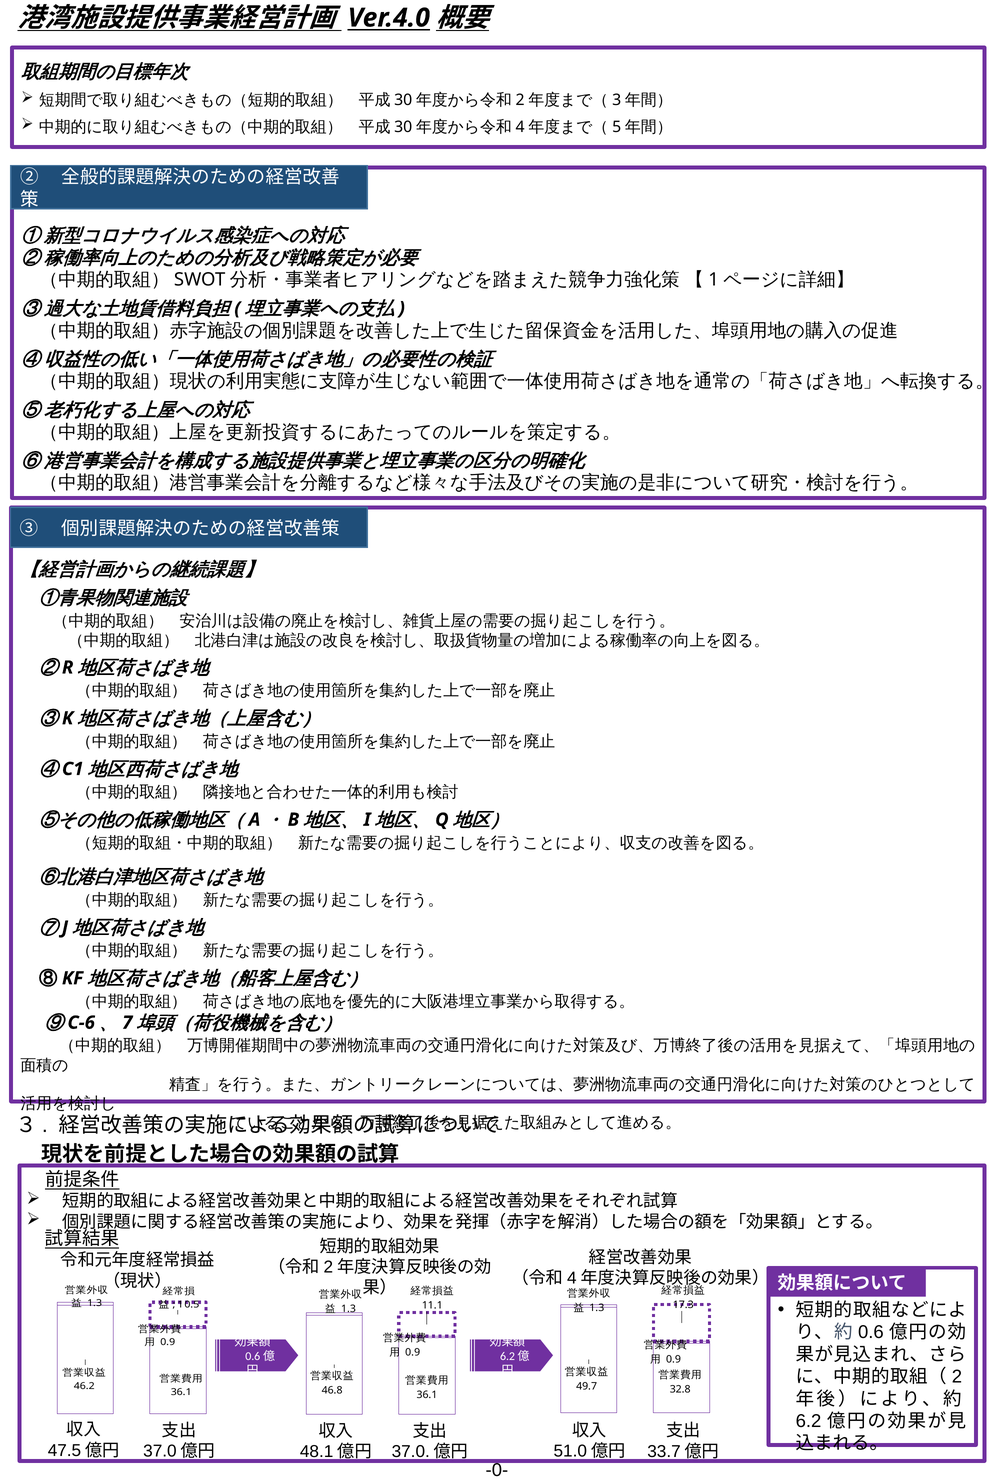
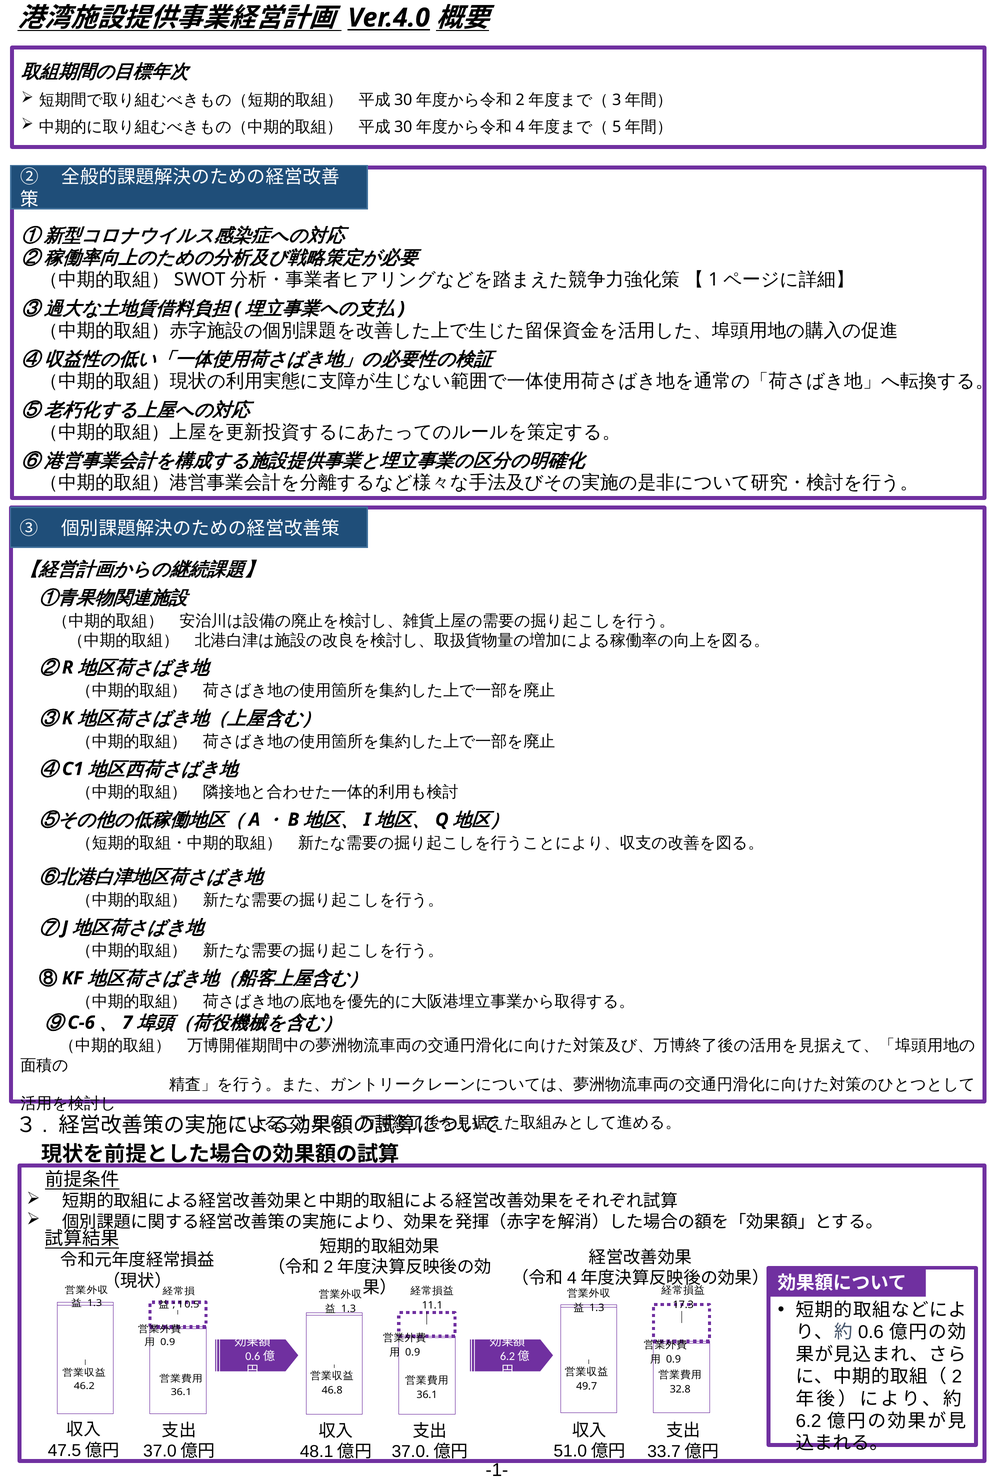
-0-: -0- -> -1- (497, 1471)
